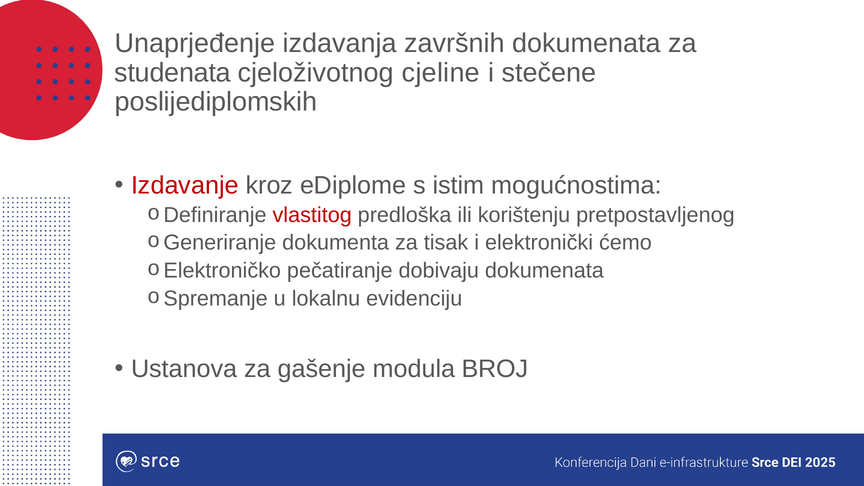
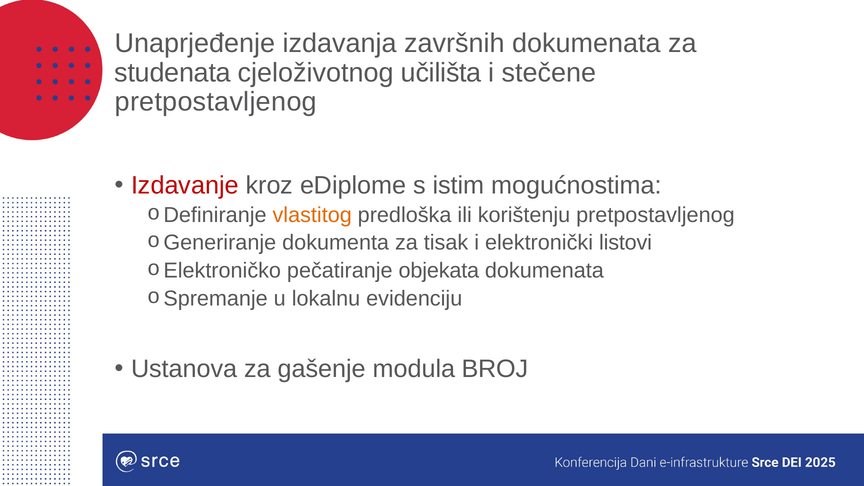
cjeline: cjeline -> učilišta (441, 73)
poslijediplomskih: poslijediplomskih -> pretpostavljenog (216, 102)
vlastitog colour: red -> orange (312, 215)
ćemo: ćemo -> listovi (626, 243)
dobivaju: dobivaju -> objekata (439, 271)
